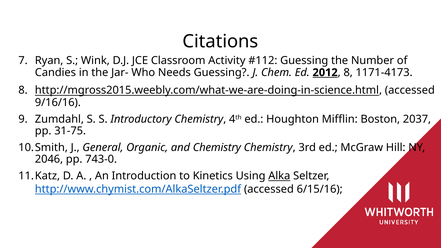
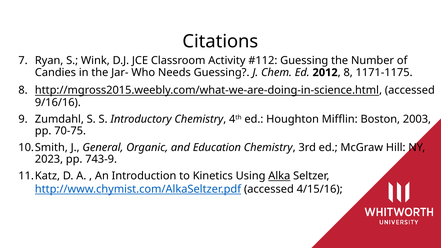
2012 underline: present -> none (325, 73)
1171-4173: 1171-4173 -> 1171-1175 (384, 73)
2037: 2037 -> 2003 (417, 119)
31-75: 31-75 -> 70-75 (70, 131)
and Chemistry: Chemistry -> Education (217, 147)
2046: 2046 -> 2023 (49, 159)
743-0: 743-0 -> 743-9 (101, 159)
6/15/16: 6/15/16 -> 4/15/16 (320, 189)
